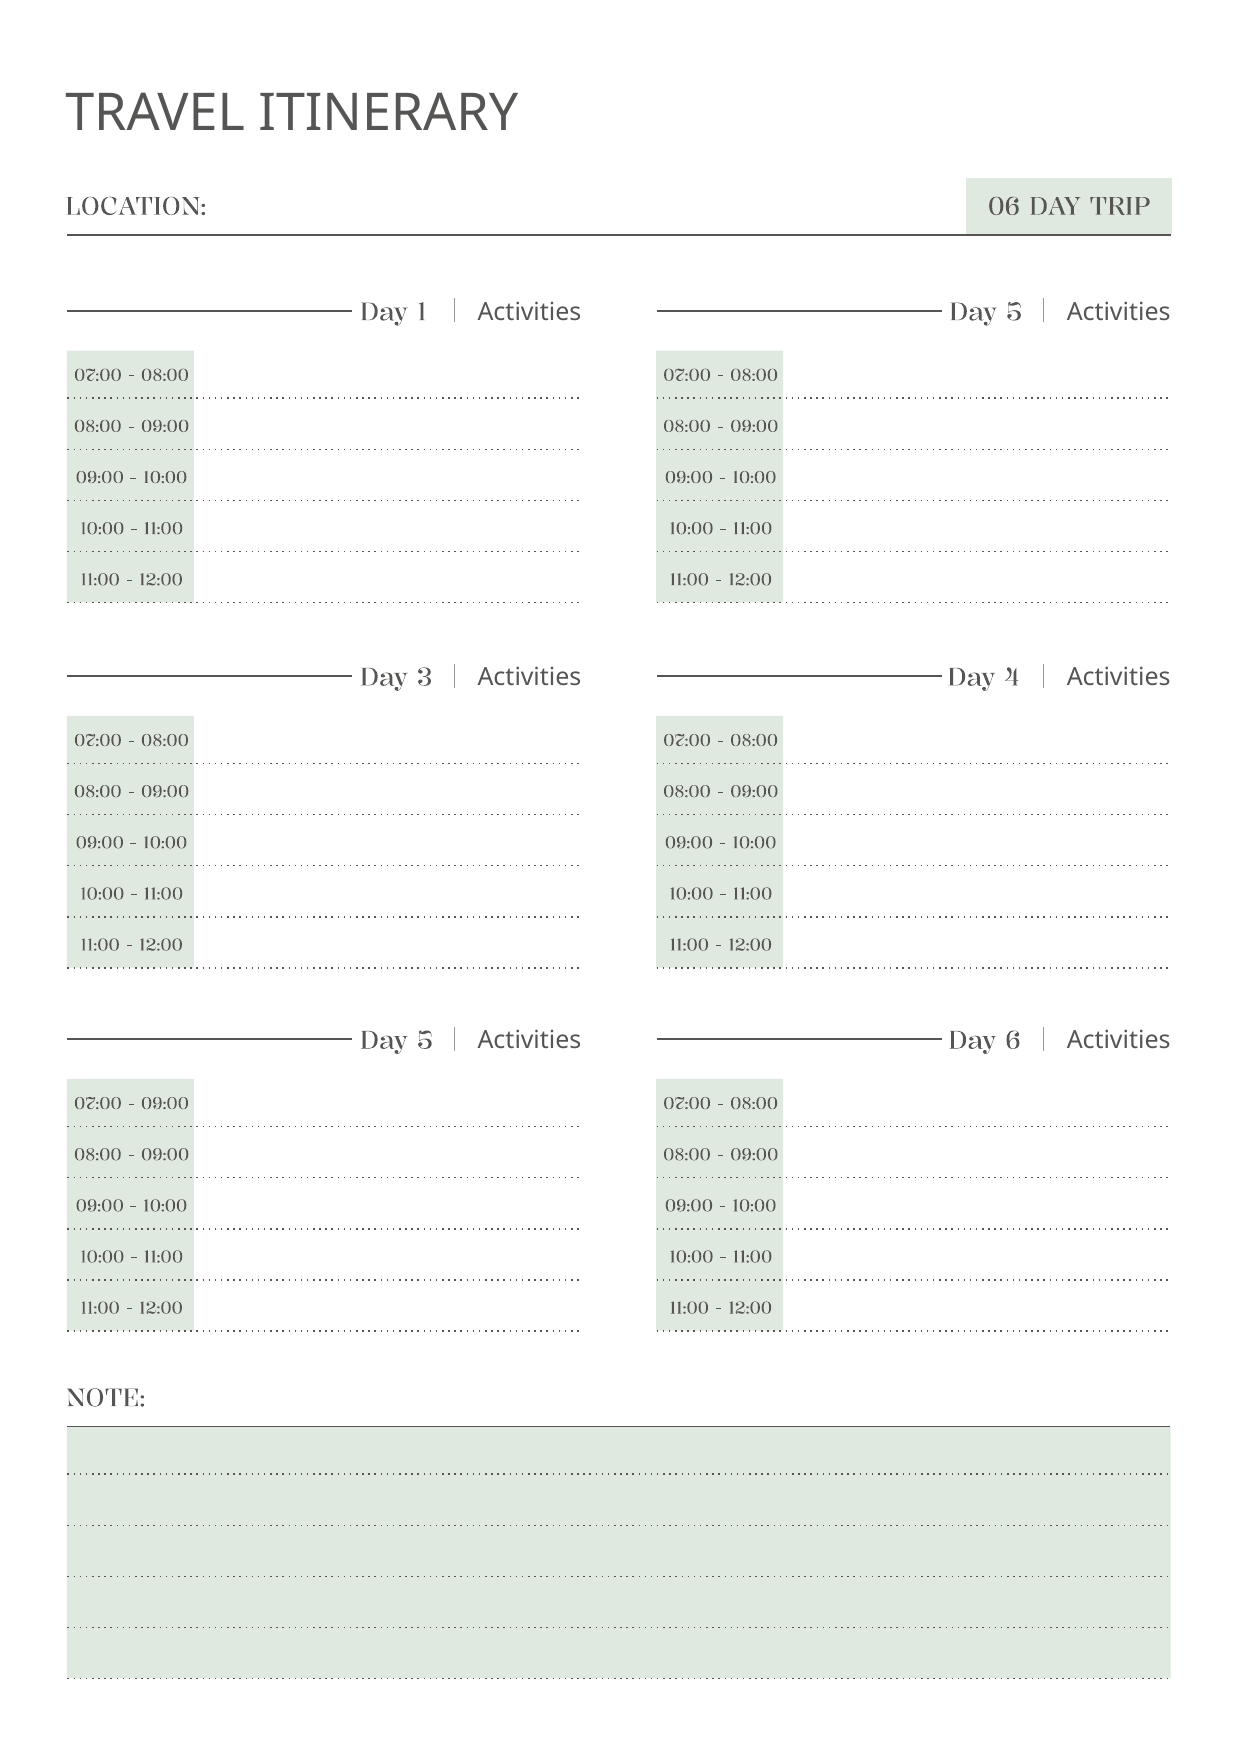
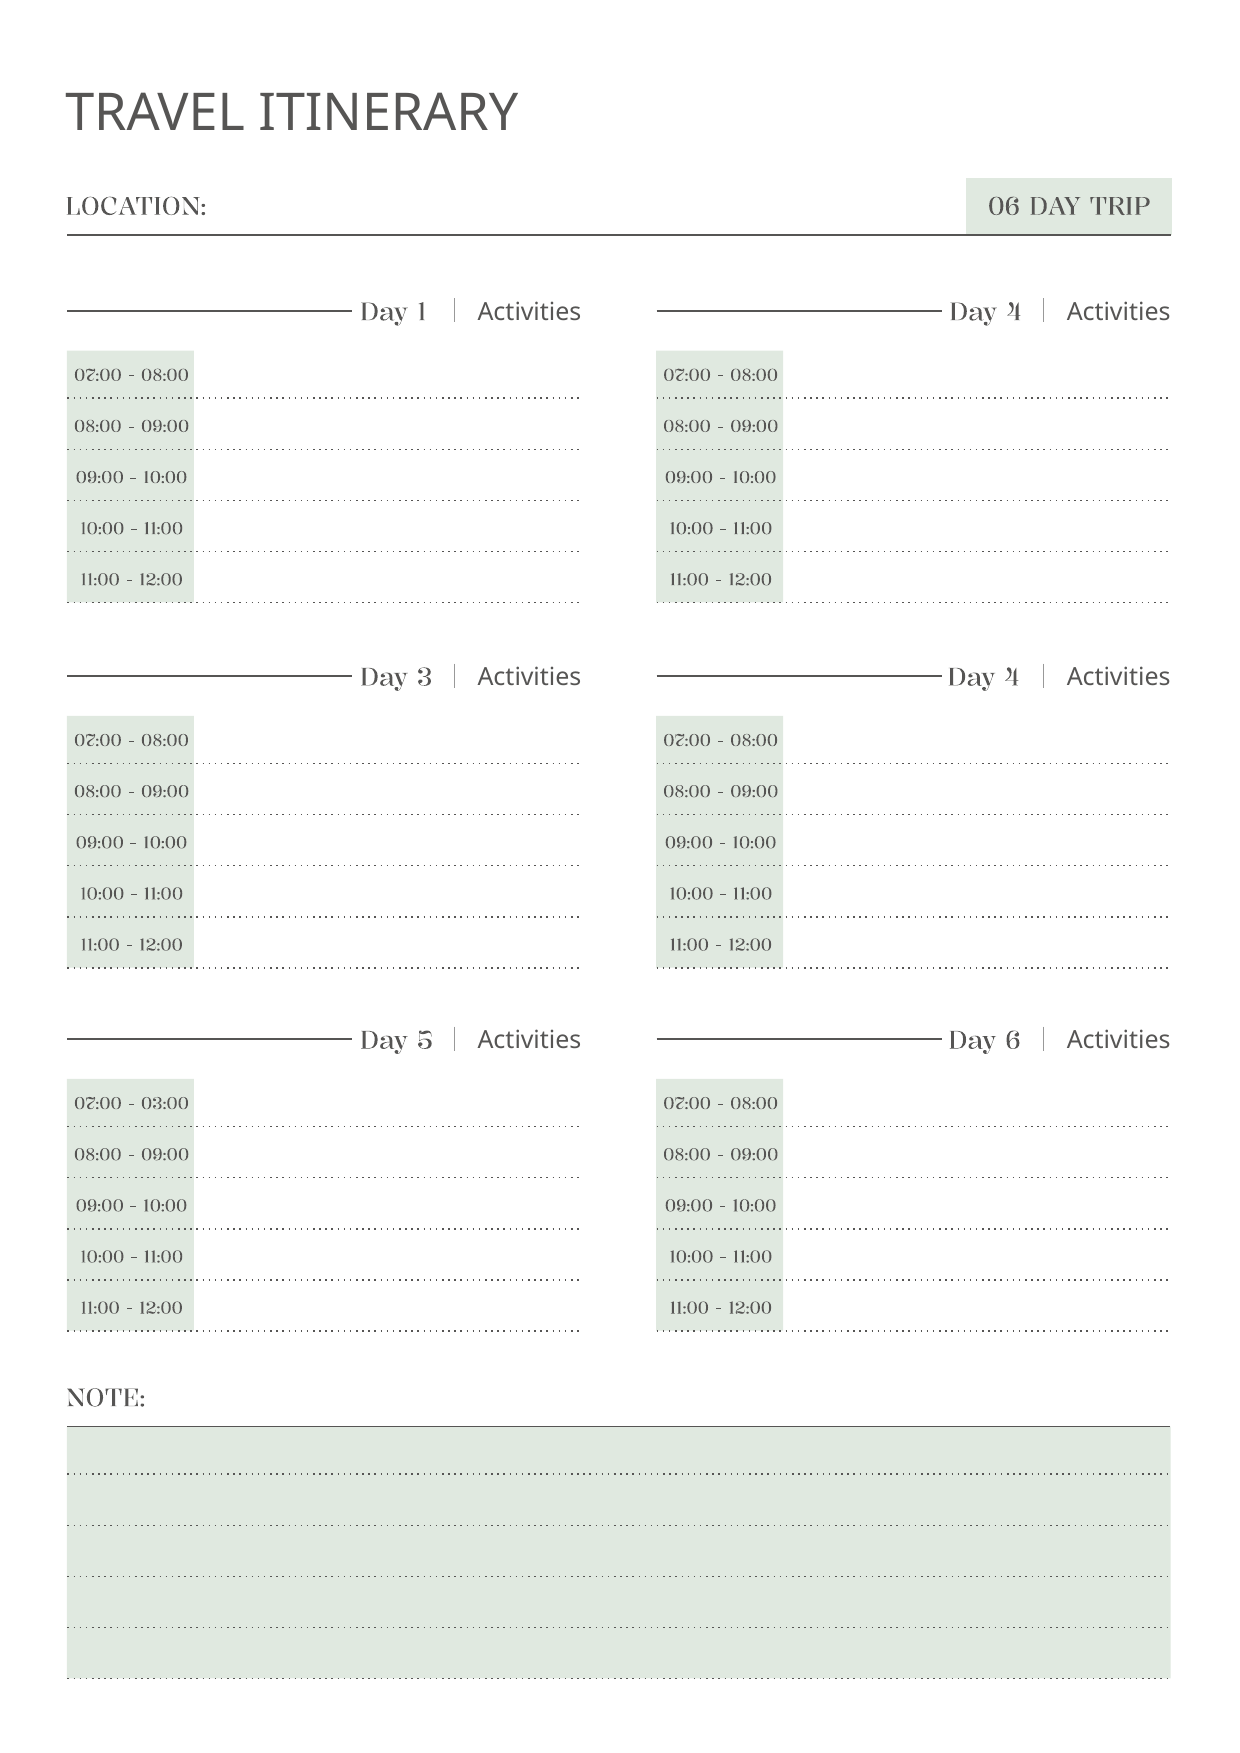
5: 5 -> 4 (1014, 312)
09:00: 09:00 -> 03:00 (165, 1104)
